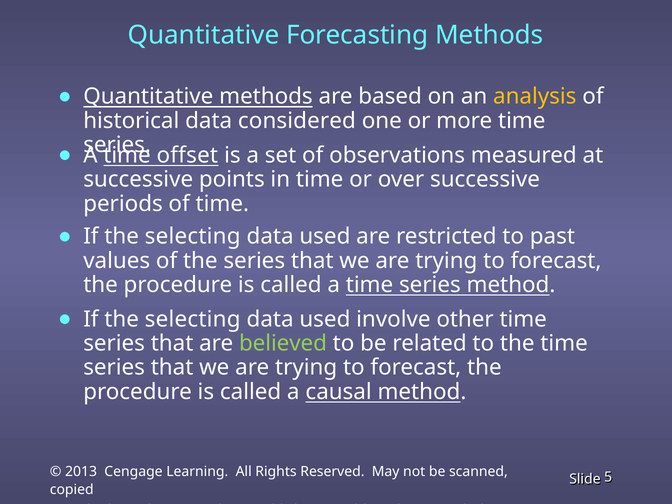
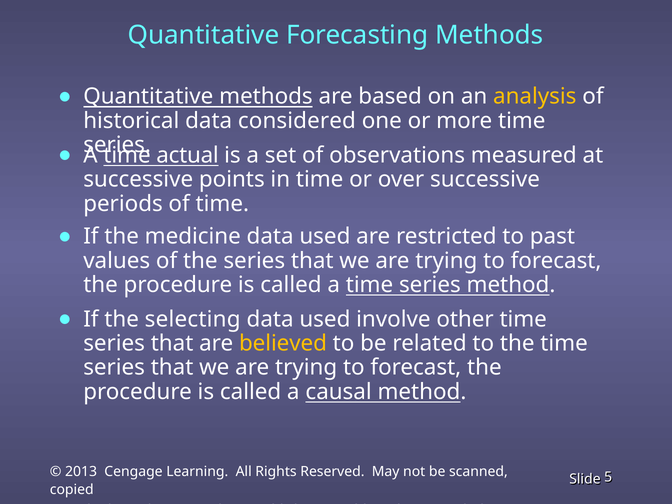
offset: offset -> actual (188, 155)
selecting: selecting -> medicine (193, 237)
believed colour: light green -> yellow (283, 343)
